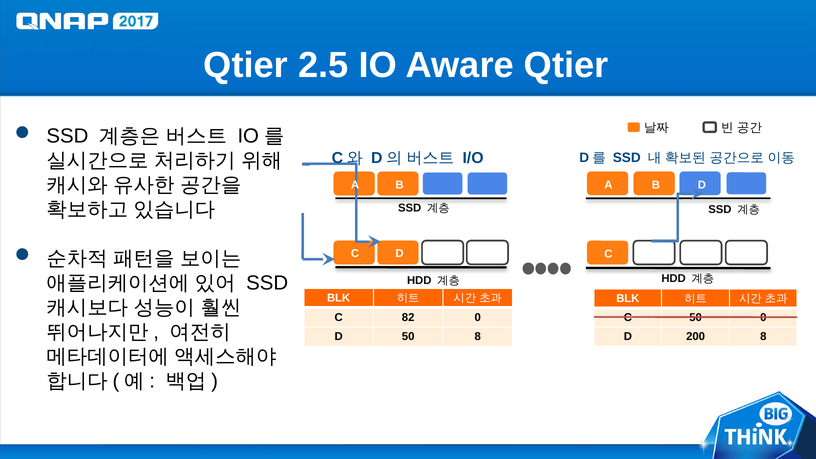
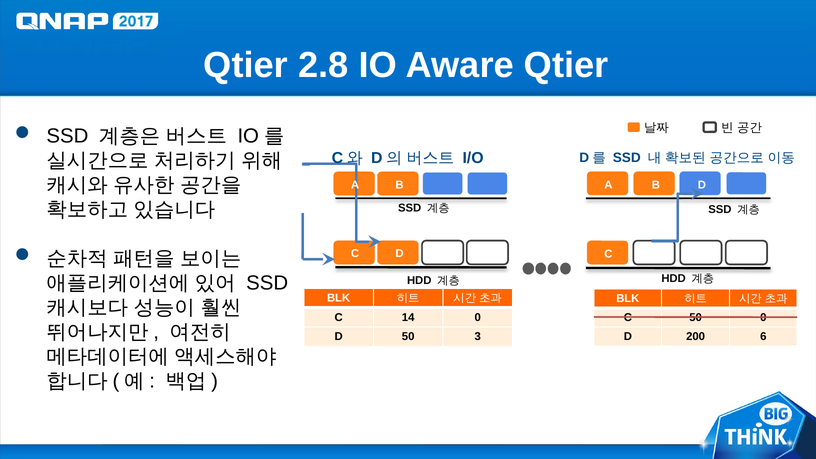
2.5: 2.5 -> 2.8 (323, 65)
82: 82 -> 14 (408, 317)
50 8: 8 -> 3 (478, 337)
200 8: 8 -> 6 (763, 337)
